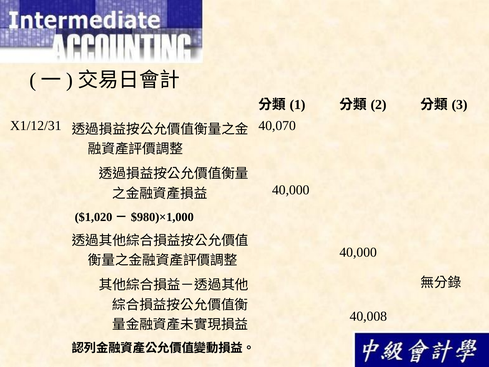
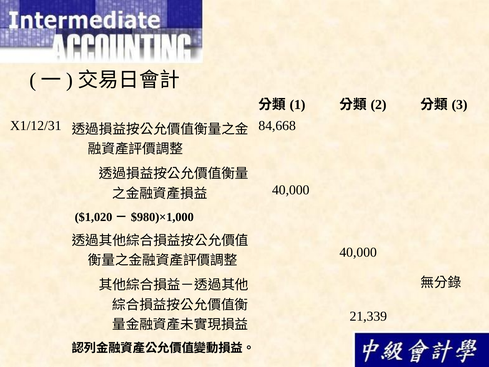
40,070: 40,070 -> 84,668 (277, 126)
40,008: 40,008 -> 21,339 (368, 316)
